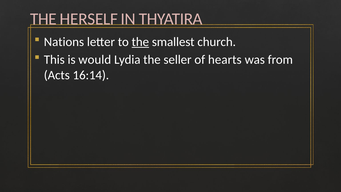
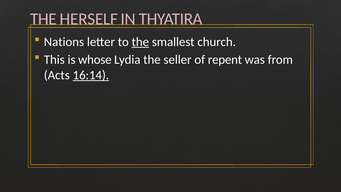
would: would -> whose (95, 60)
hearts: hearts -> repent (225, 60)
16:14 underline: none -> present (91, 75)
